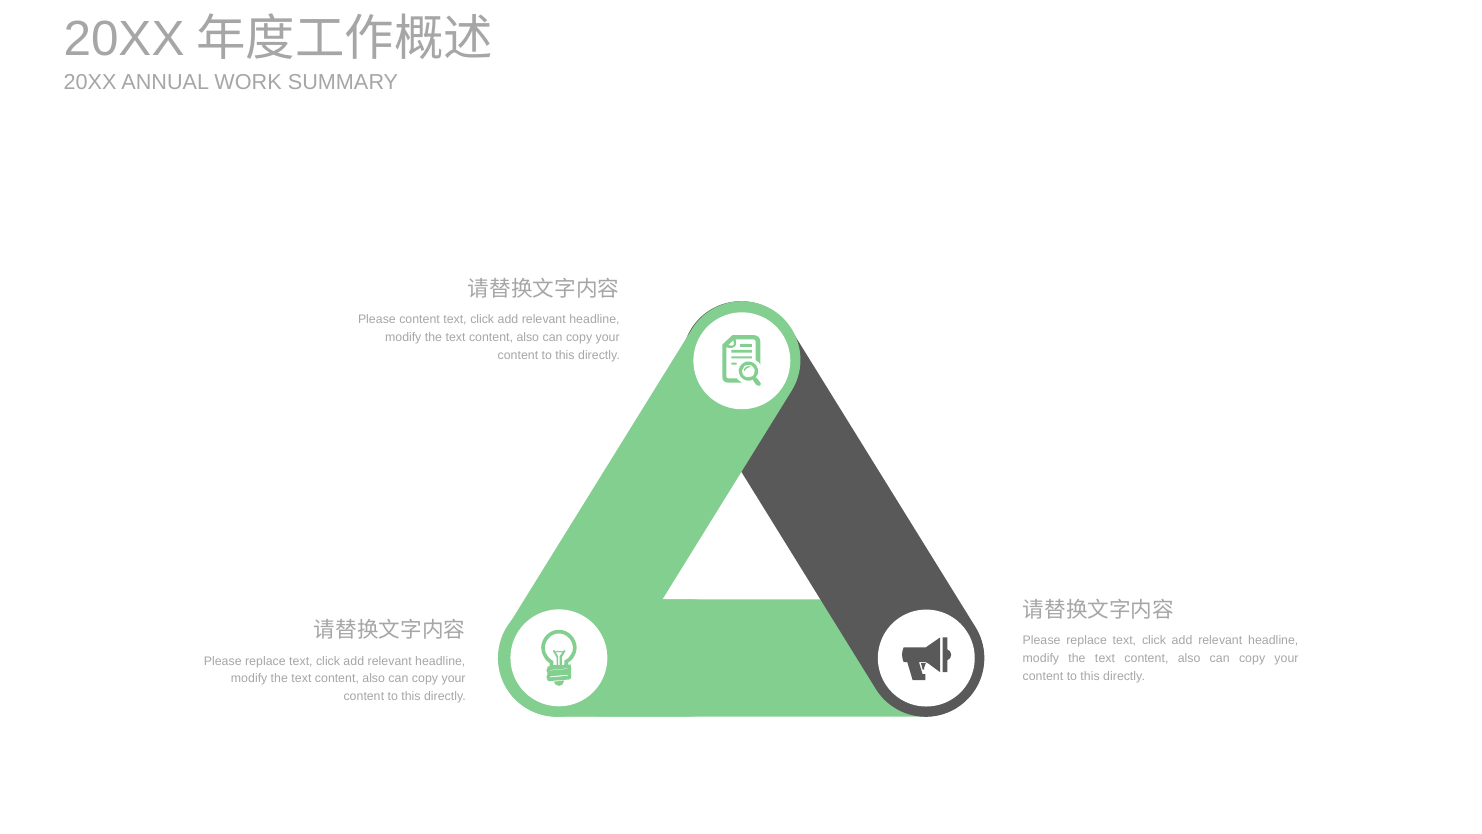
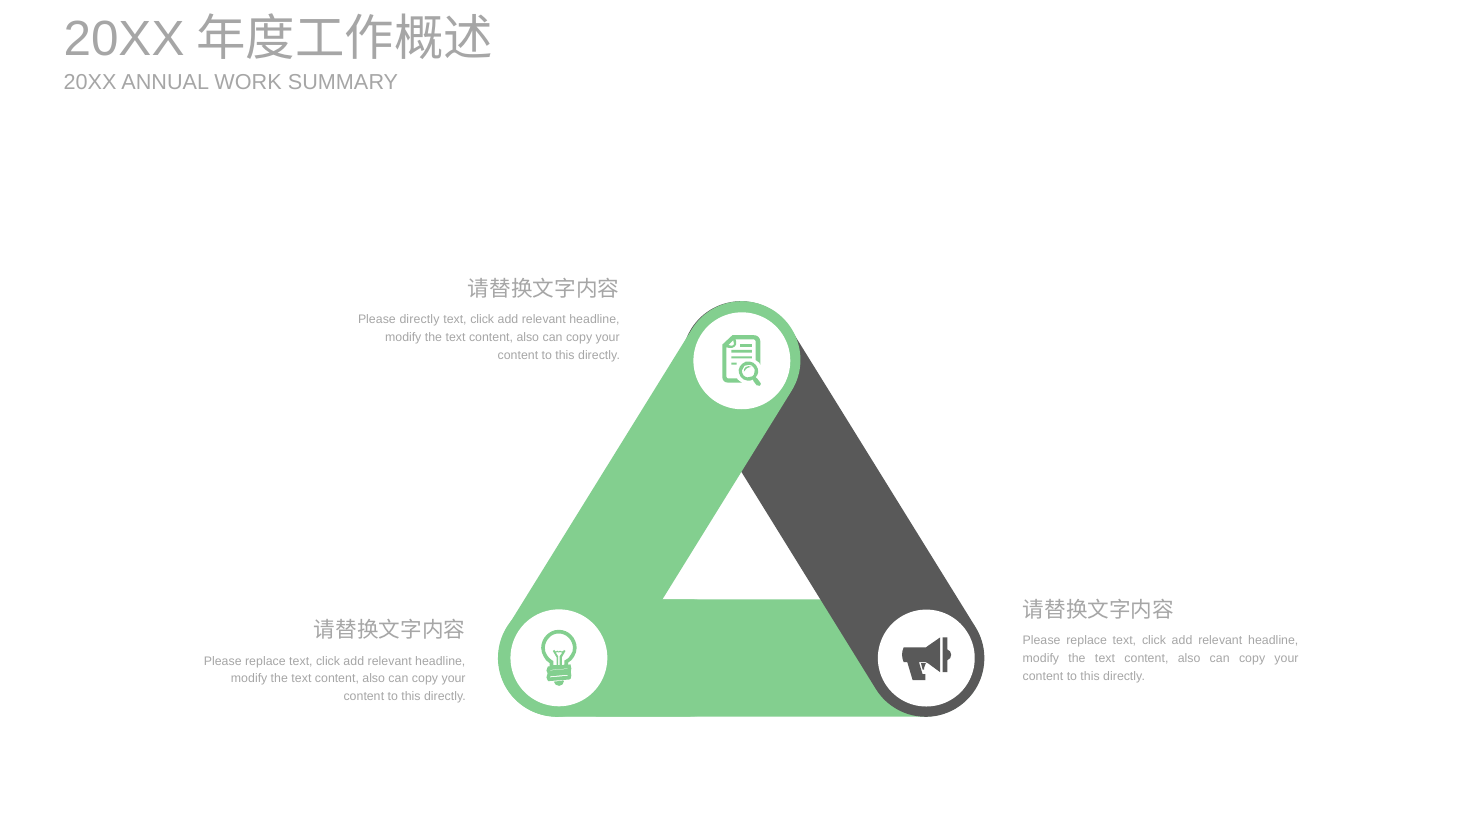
Please content: content -> directly (419, 319)
